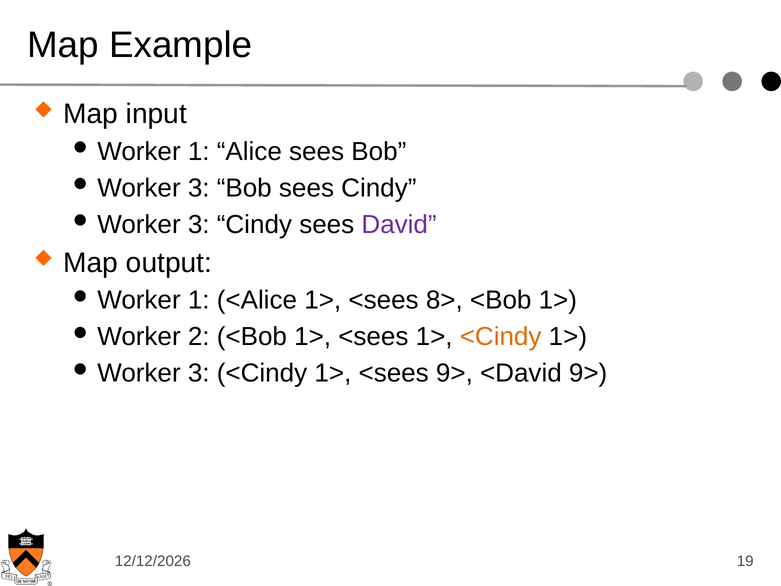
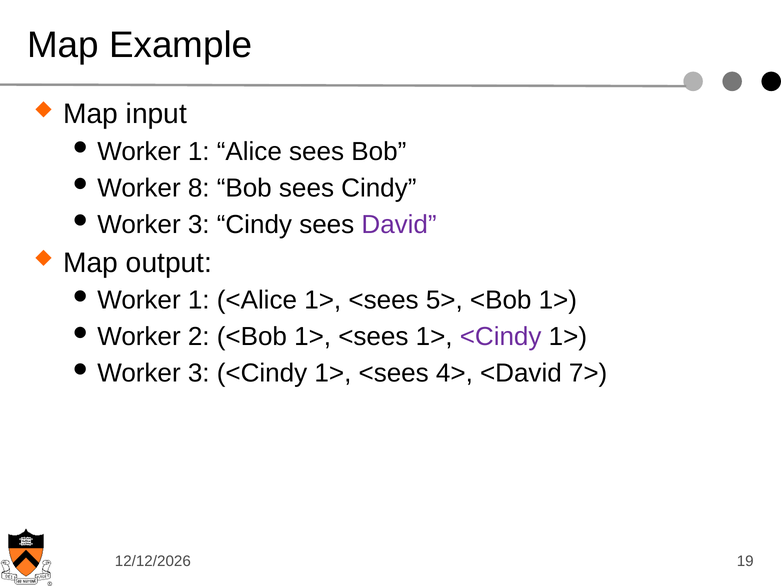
3: 3 -> 8 (199, 188)
8>: 8> -> 5> (444, 300)
<Cindy colour: orange -> purple (501, 337)
<sees 9>: 9> -> 4> (454, 373)
<David 9>: 9> -> 7> (588, 373)
